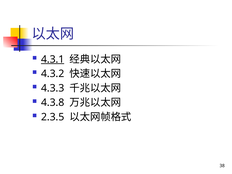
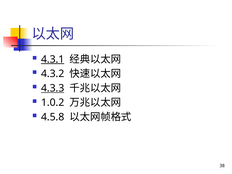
4.3.3 underline: none -> present (53, 88)
4.3.8: 4.3.8 -> 1.0.2 (53, 103)
2.3.5: 2.3.5 -> 4.5.8 (53, 117)
